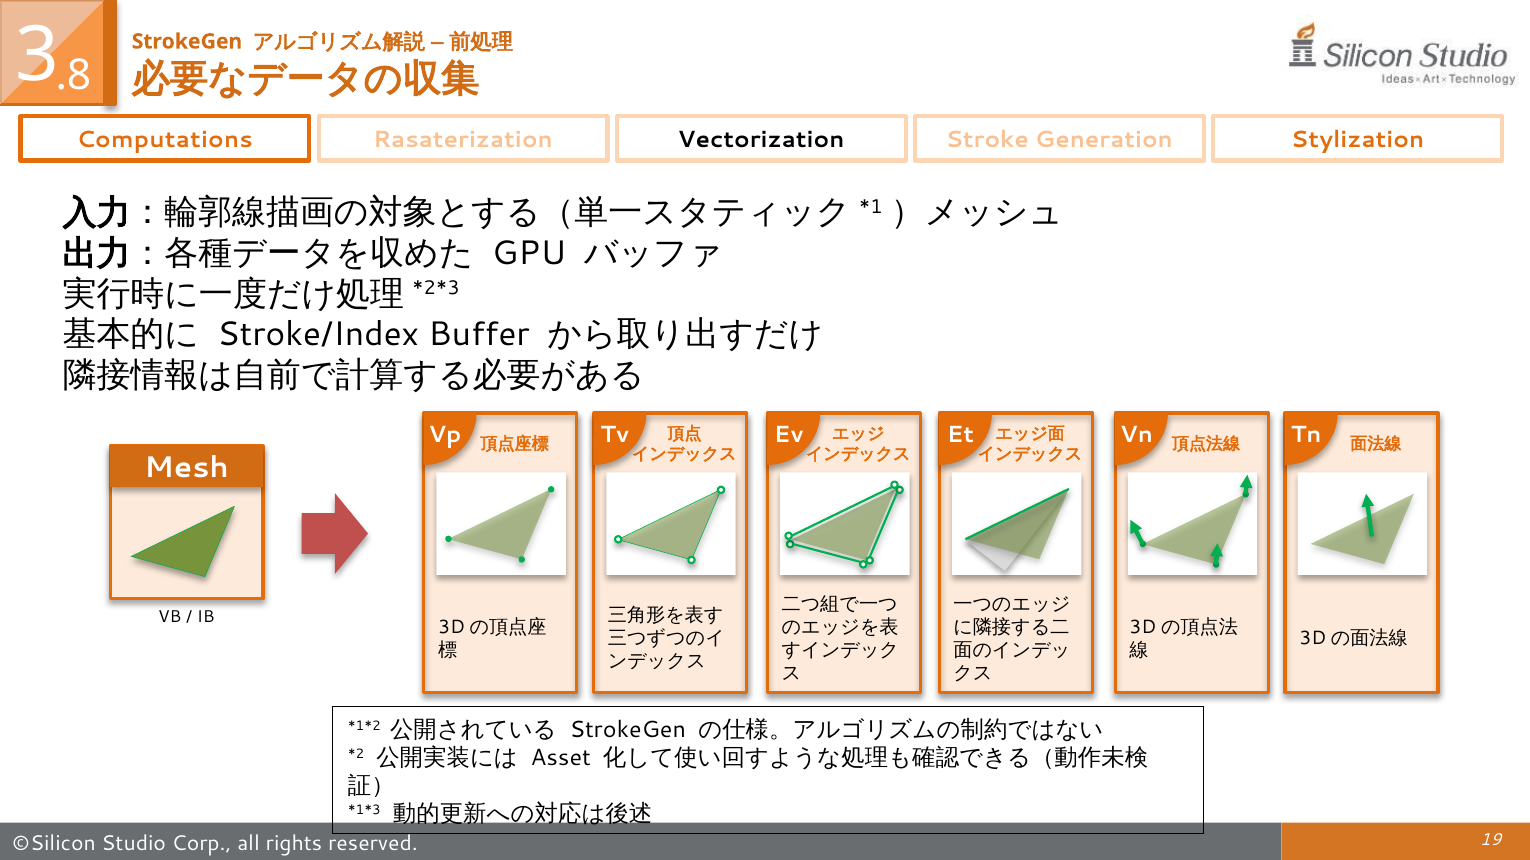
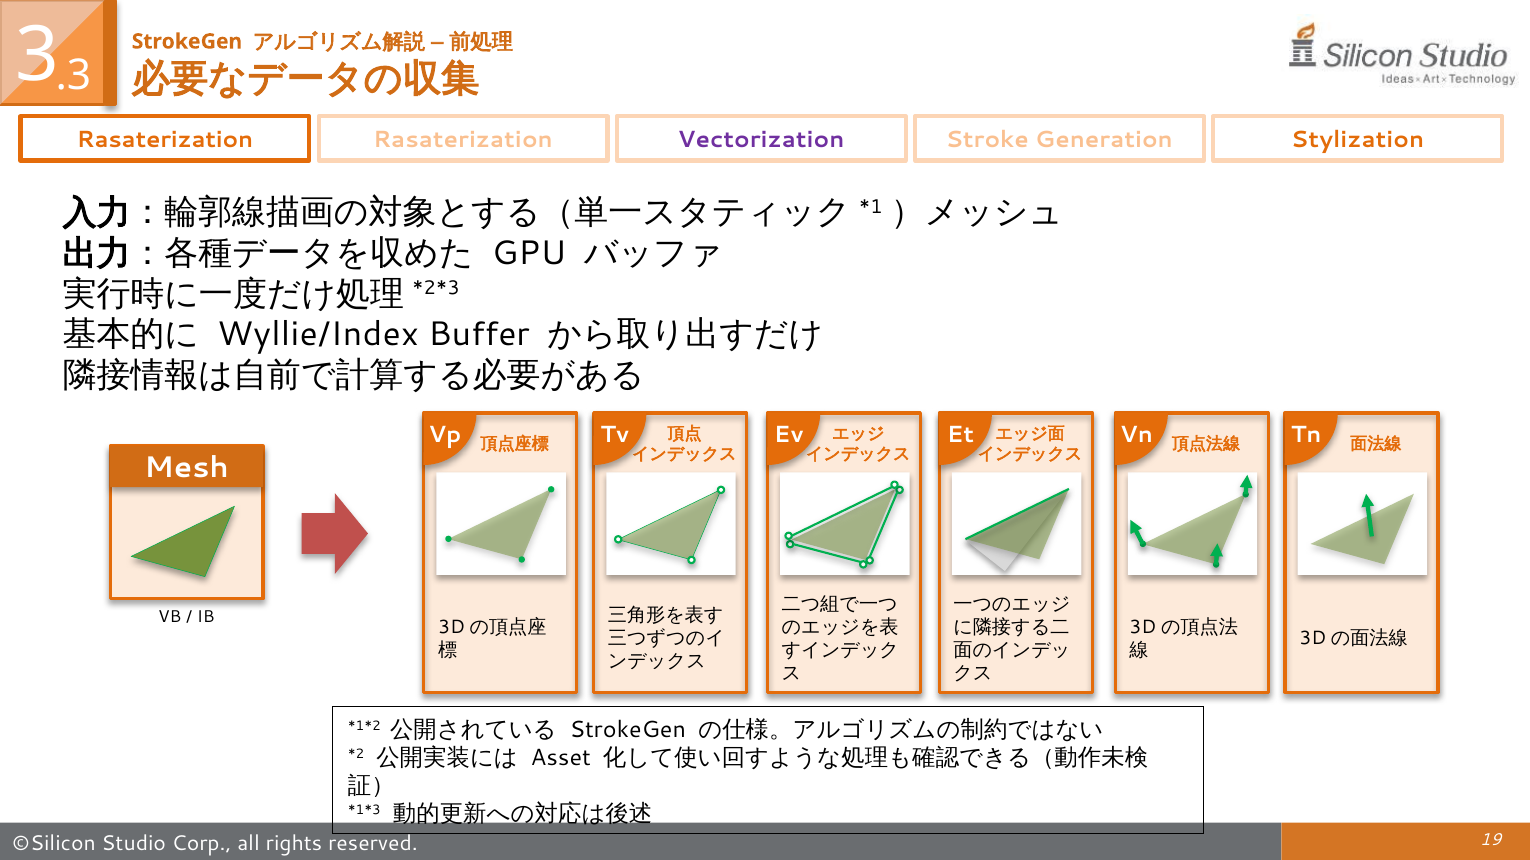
.8: .8 -> .3 (73, 76)
Computations: Computations -> Rasaterization (165, 140)
Vectorization colour: black -> purple (761, 140)
Stroke/Index: Stroke/Index -> Wyllie/Index (318, 335)
